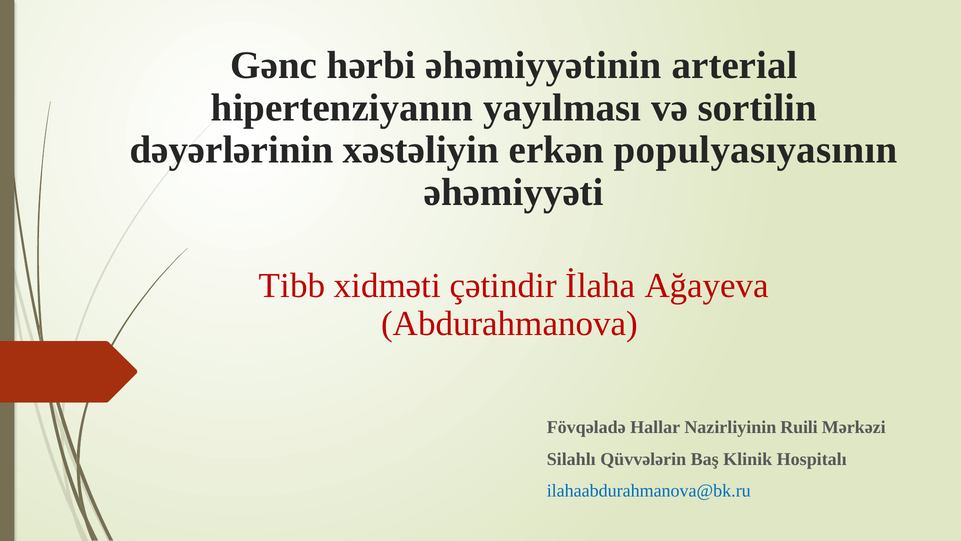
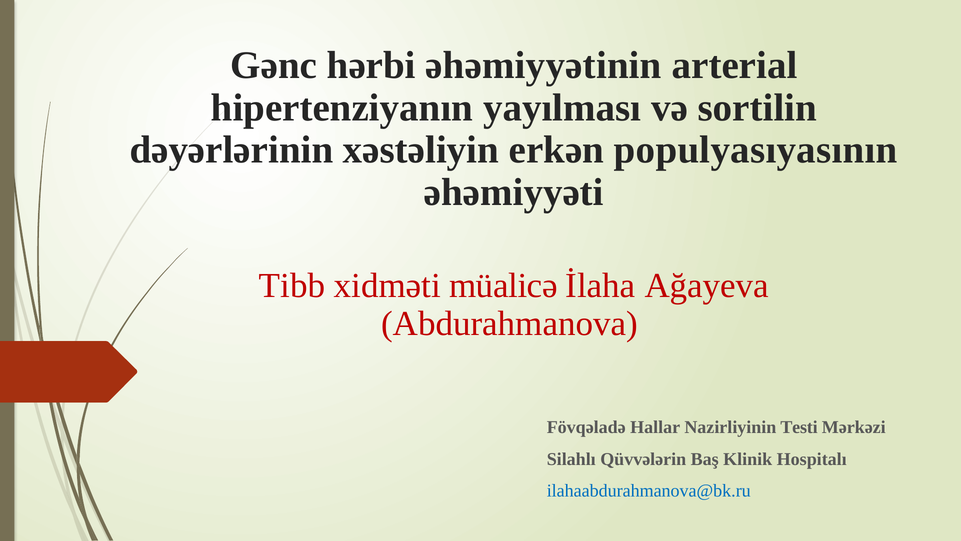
çətindir: çətindir -> müalicə (503, 286)
Ruili: Ruili -> Testi (799, 427)
